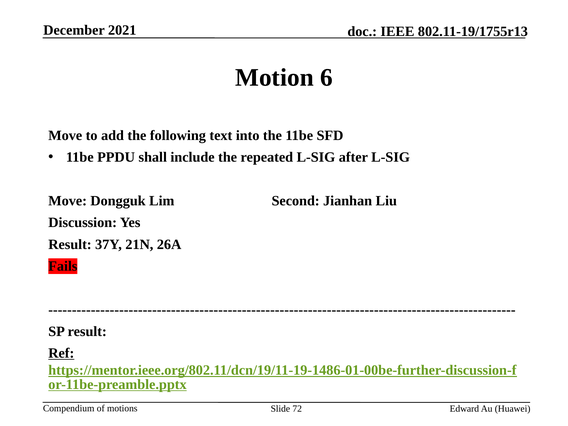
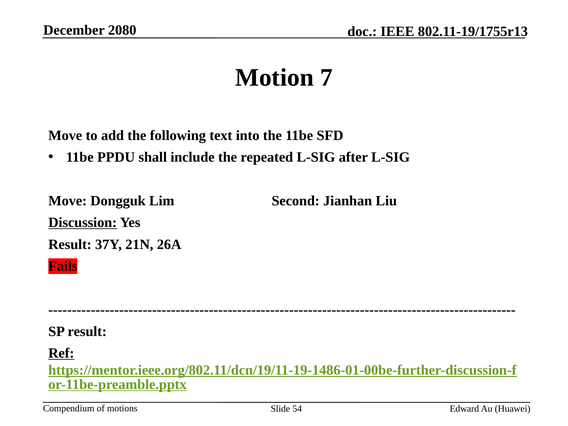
2021: 2021 -> 2080 (122, 30)
6: 6 -> 7 (326, 77)
Discussion underline: none -> present (83, 223)
72: 72 -> 54 (297, 409)
